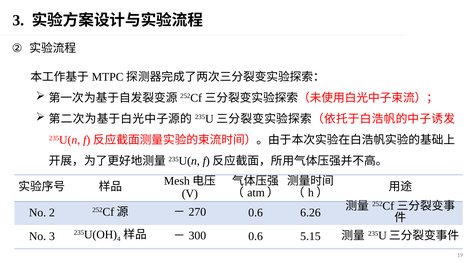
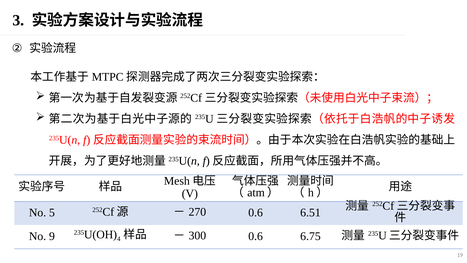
2: 2 -> 5 (52, 212)
6.26: 6.26 -> 6.51 (310, 212)
No 3: 3 -> 9 (52, 236)
5.15: 5.15 -> 6.75 (310, 236)
